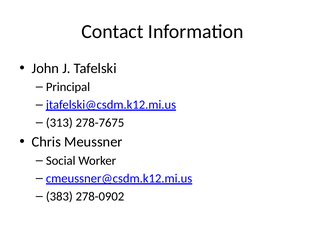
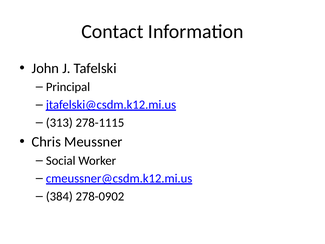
278-7675: 278-7675 -> 278-1115 (100, 123)
383: 383 -> 384 (59, 196)
